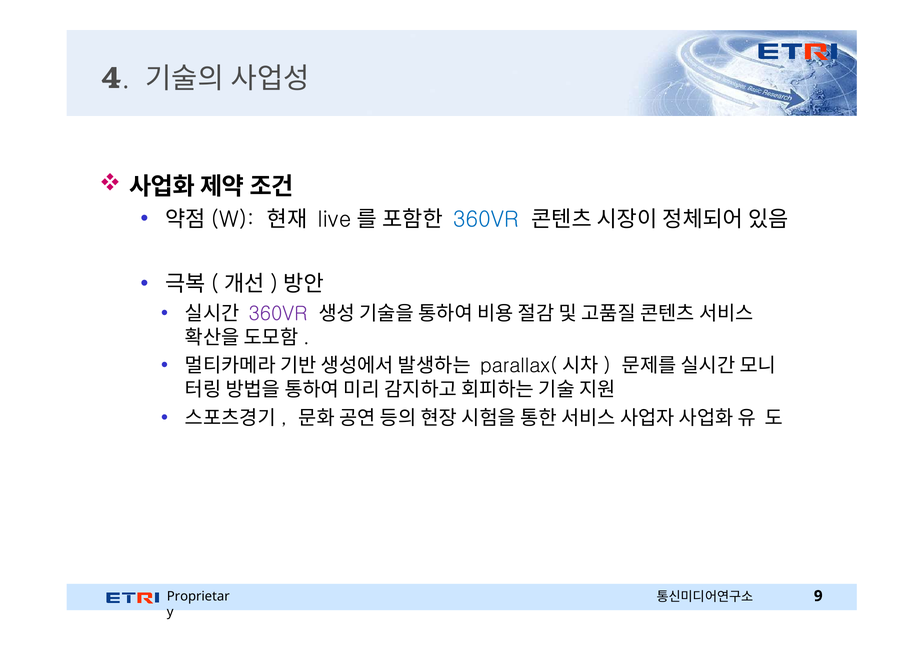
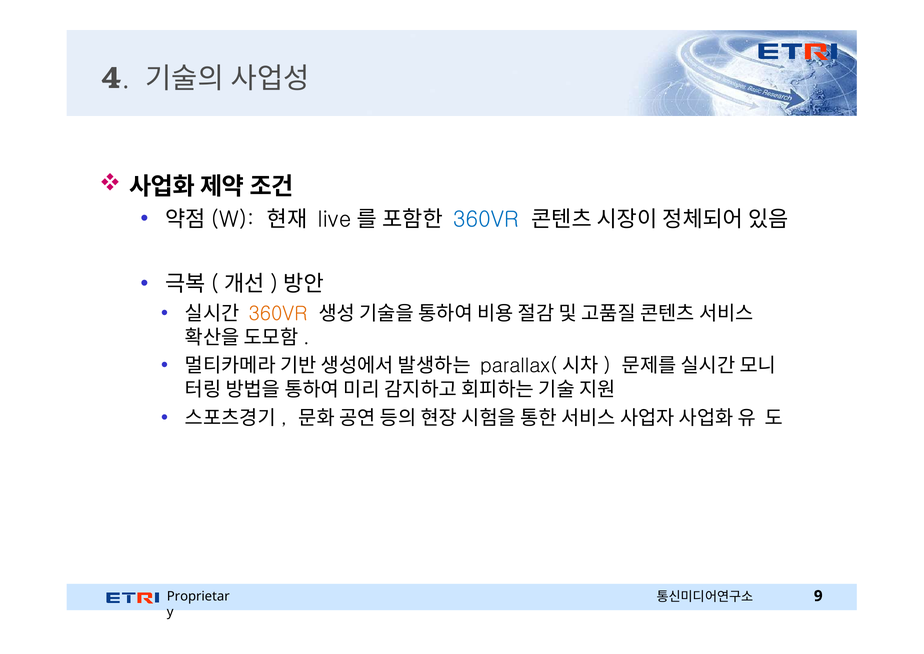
360VR colour: purple -> orange (278, 314)
